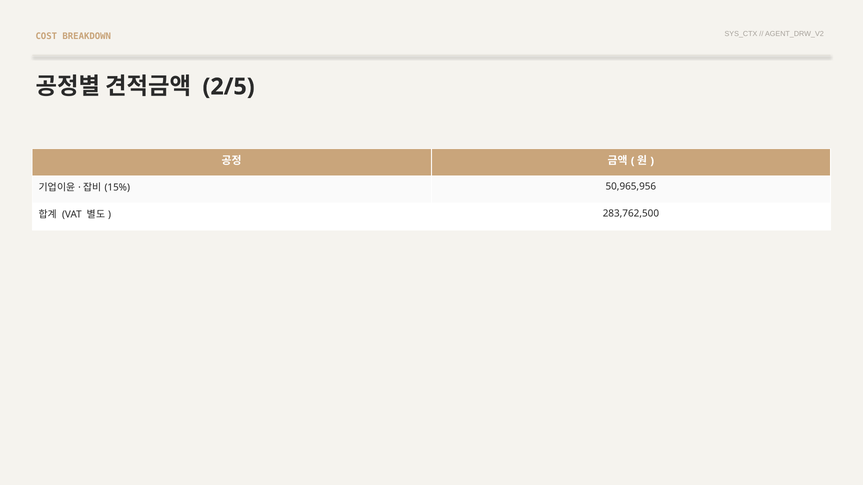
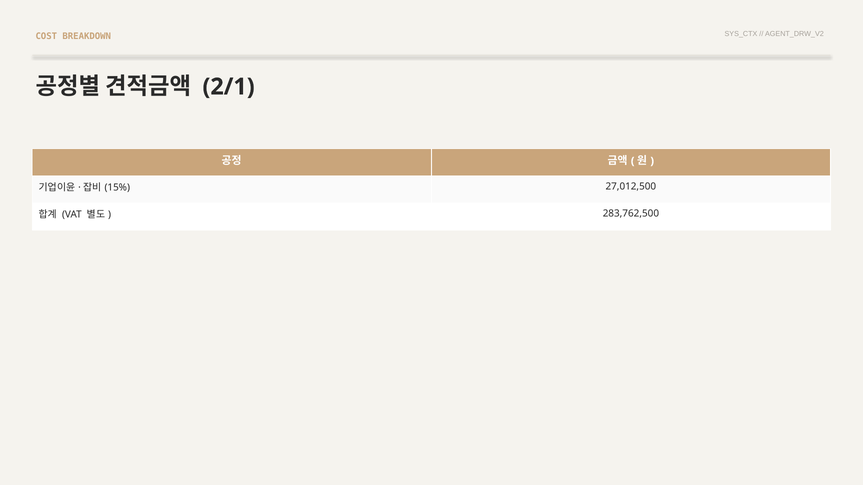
2/5: 2/5 -> 2/1 (229, 87)
50,965,956: 50,965,956 -> 27,012,500 (631, 187)
